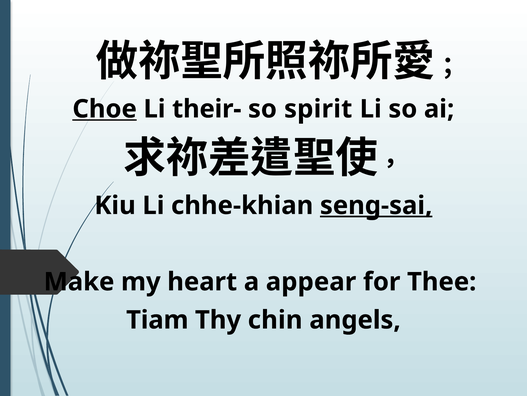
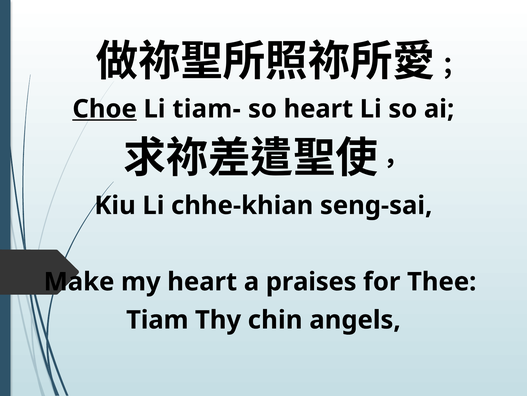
their-: their- -> tiam- (207, 109)
so spirit: spirit -> heart (318, 109)
seng-sai underline: present -> none (376, 205)
appear: appear -> praises (311, 281)
